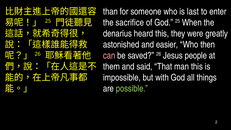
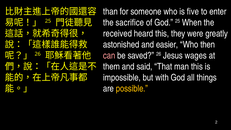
last: last -> five (193, 11)
denarius: denarius -> received (117, 33)
people: people -> wages (196, 55)
possible colour: light green -> yellow (132, 88)
